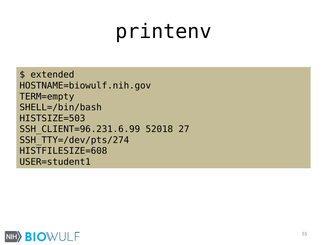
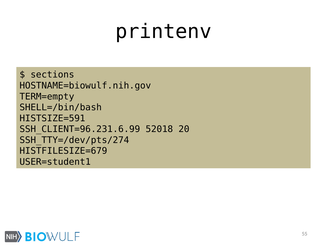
extended: extended -> sections (52, 75)
HISTSIZE=503: HISTSIZE=503 -> HISTSIZE=591 (52, 118)
27: 27 -> 20 (184, 129)
HISTFILESIZE=608: HISTFILESIZE=608 -> HISTFILESIZE=679 (63, 151)
